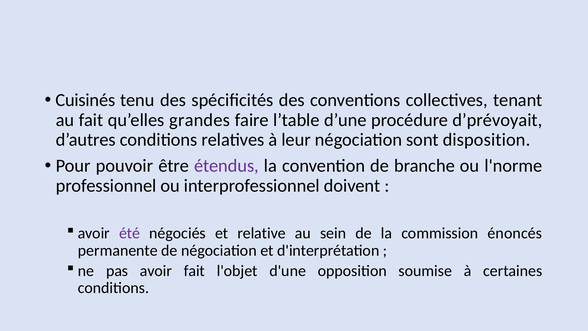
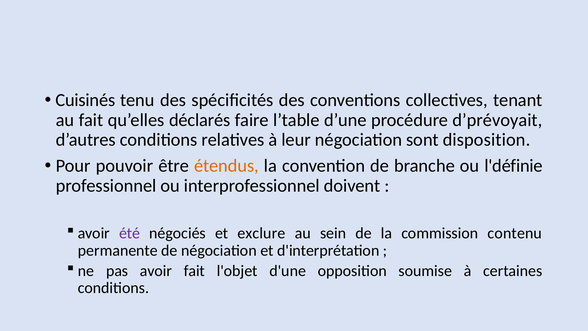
grandes: grandes -> déclarés (200, 120)
étendus colour: purple -> orange (226, 166)
l'norme: l'norme -> l'définie (514, 166)
relative: relative -> exclure (261, 233)
énoncés: énoncés -> contenu (515, 233)
